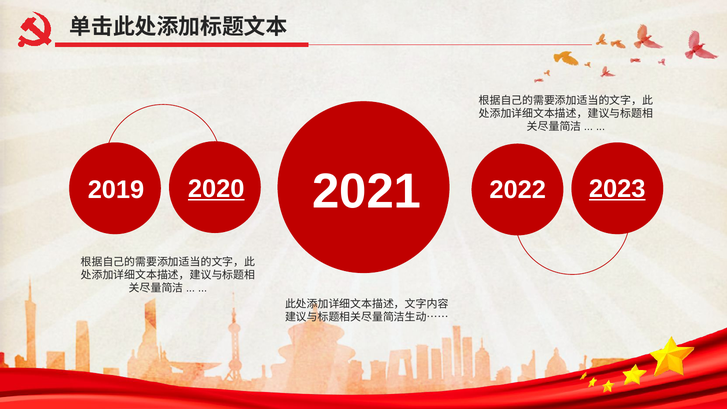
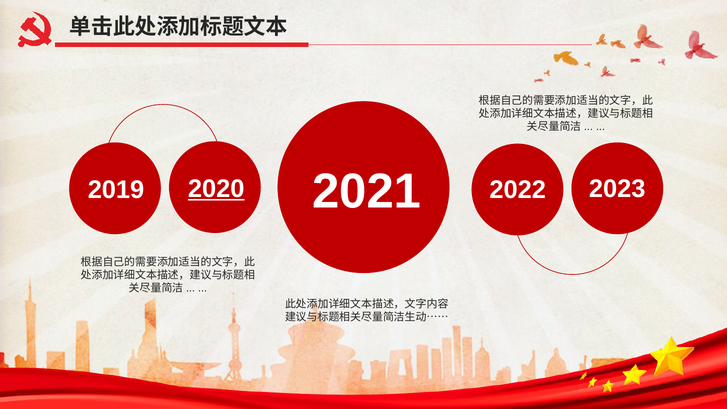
2023 underline: present -> none (617, 189)
